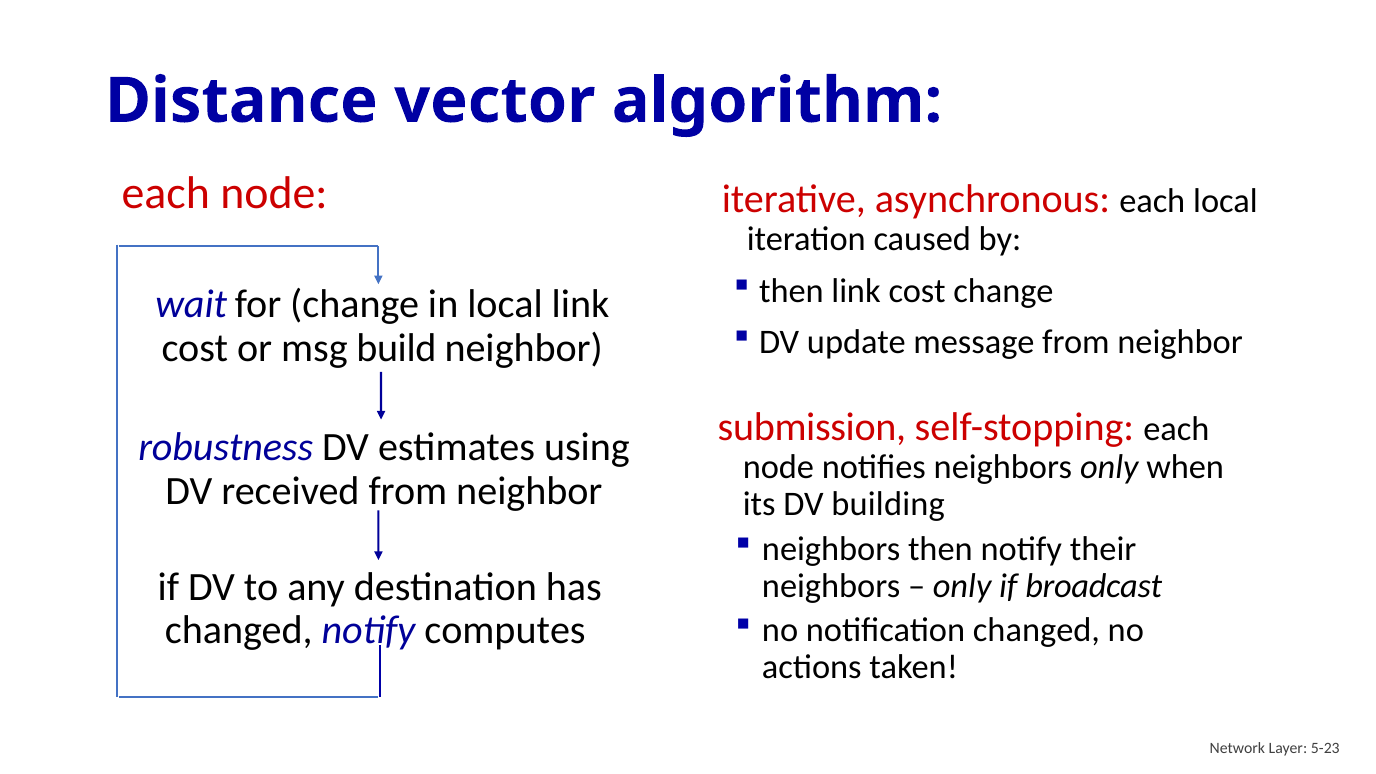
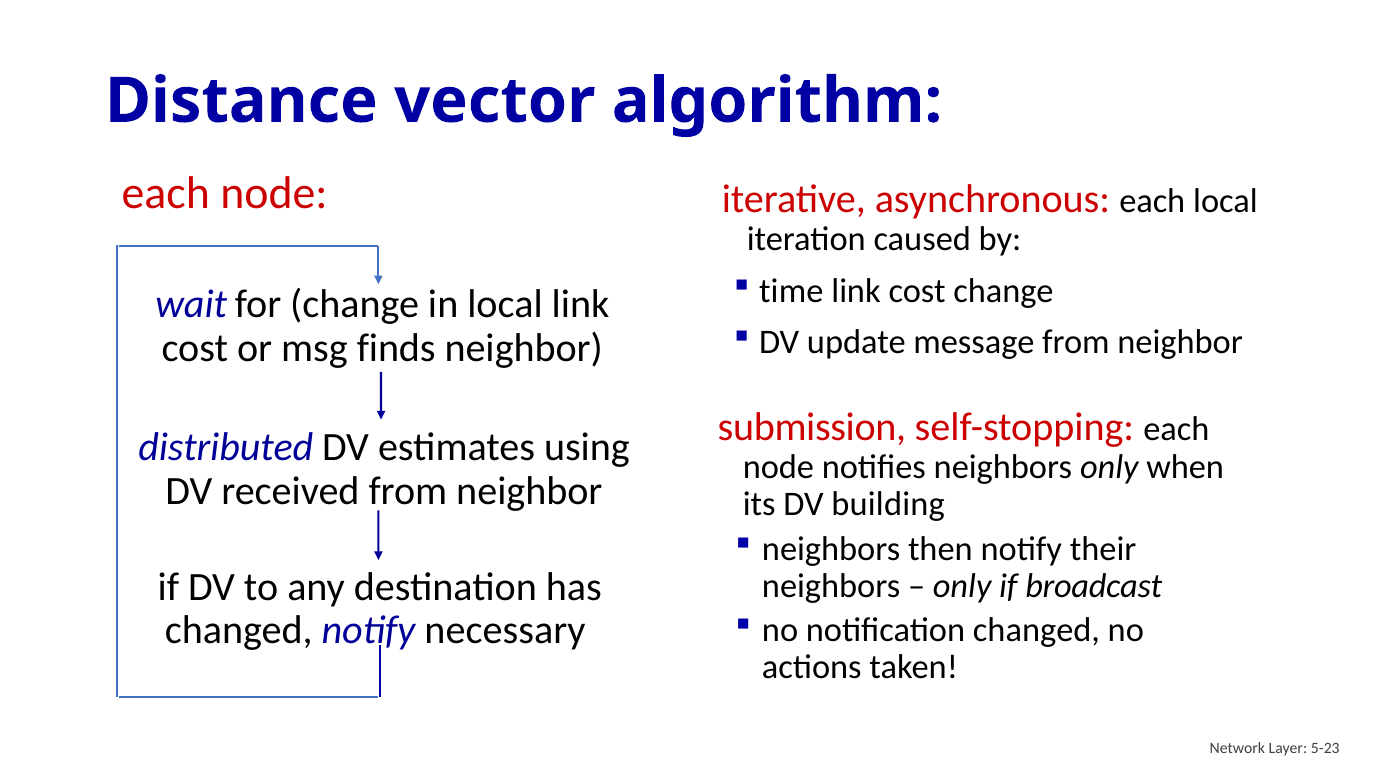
then: then -> time (791, 291)
build: build -> finds (396, 348)
robustness: robustness -> distributed (226, 448)
computes: computes -> necessary (505, 630)
